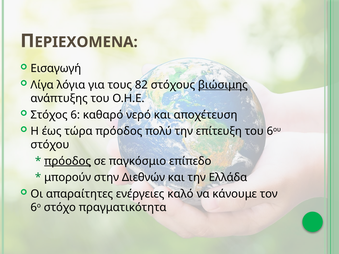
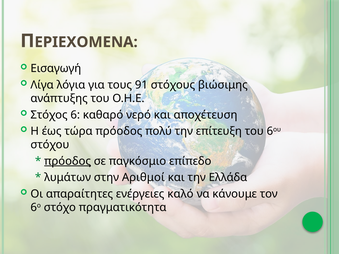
82: 82 -> 91 (141, 85)
βιώσιμης underline: present -> none (223, 85)
μπορούν: μπορούν -> λυμάτων (68, 178)
Διεθνών: Διεθνών -> Αριθμοί (143, 178)
